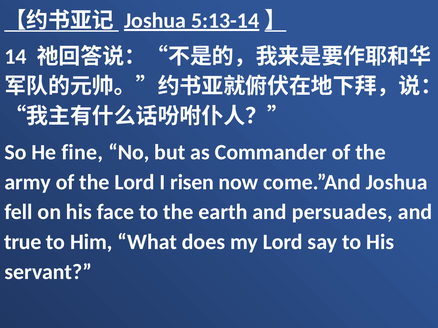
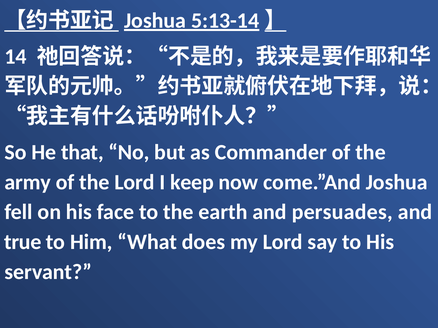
fine: fine -> that (82, 153)
risen: risen -> keep (192, 182)
